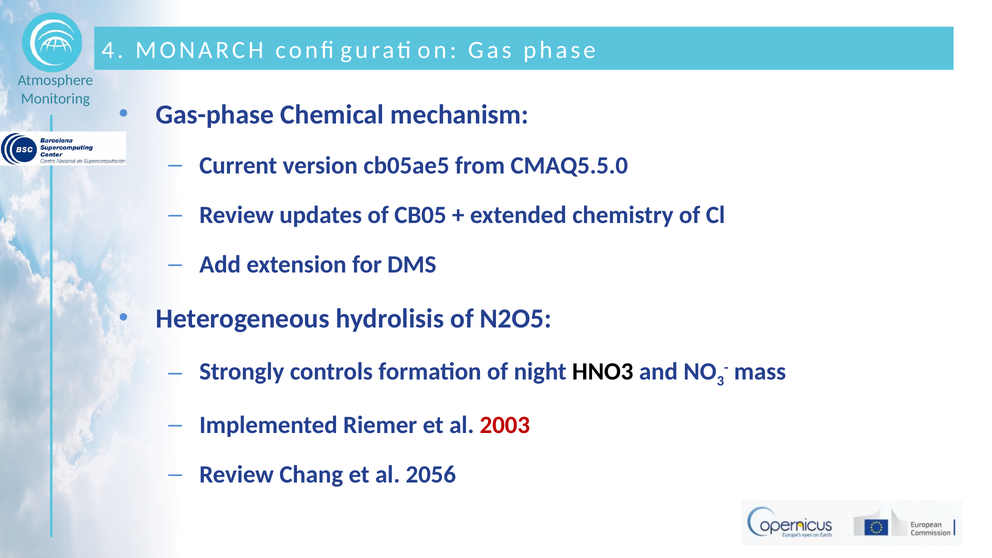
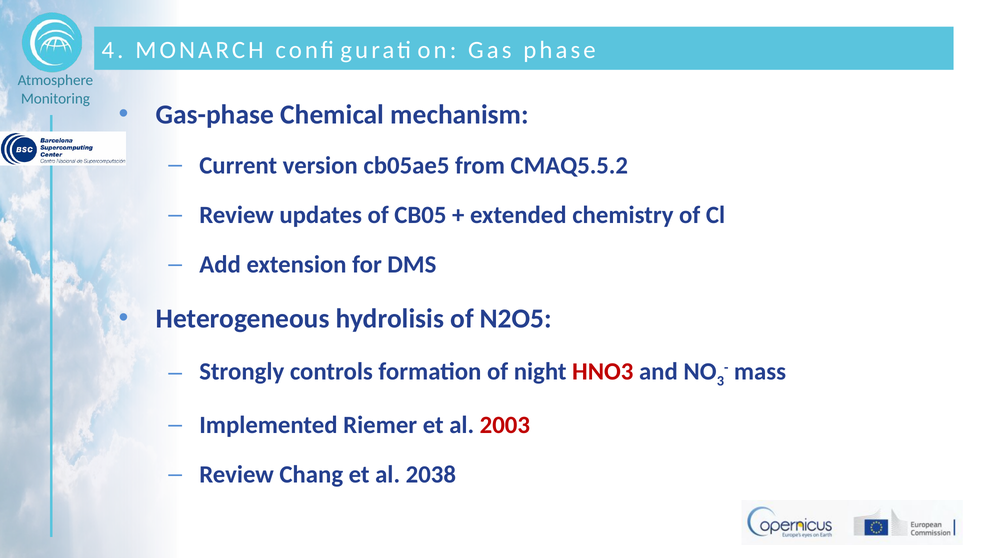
CMAQ5.5.0: CMAQ5.5.0 -> CMAQ5.5.2 (569, 166)
HNO3 colour: black -> red (603, 372)
2056: 2056 -> 2038 (431, 475)
